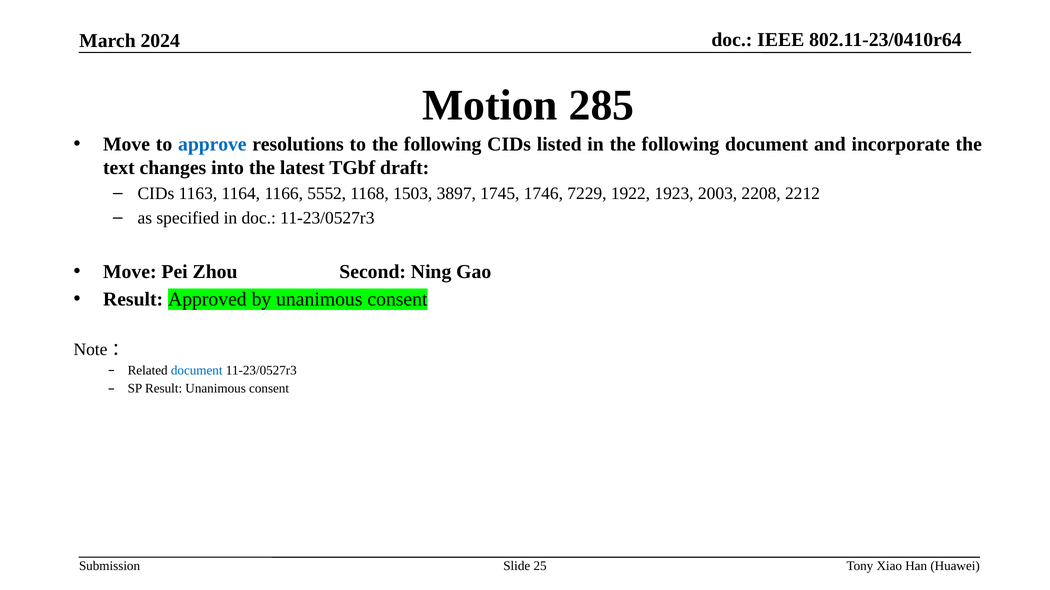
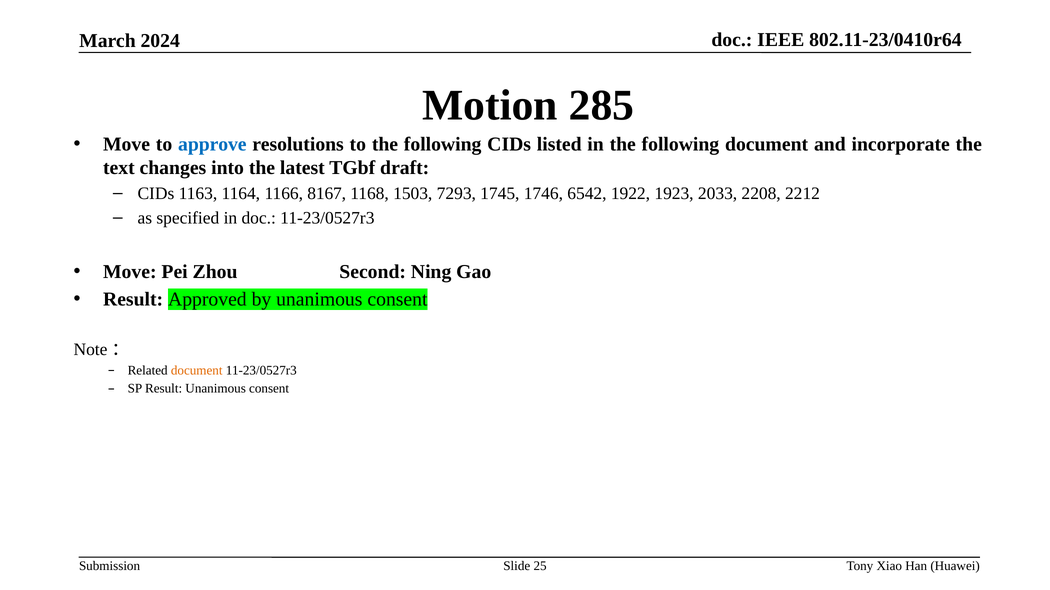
5552: 5552 -> 8167 (327, 194)
3897: 3897 -> 7293 (456, 194)
7229: 7229 -> 6542 (587, 194)
2003: 2003 -> 2033 (718, 194)
document colour: blue -> orange (197, 371)
